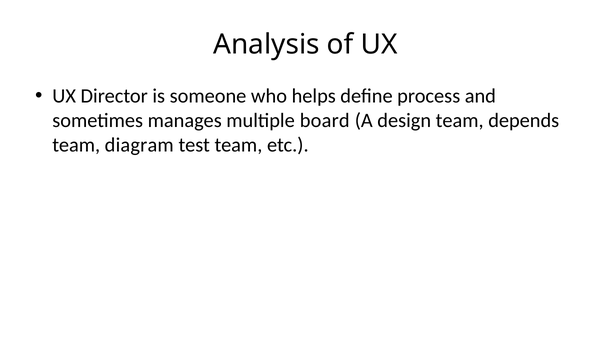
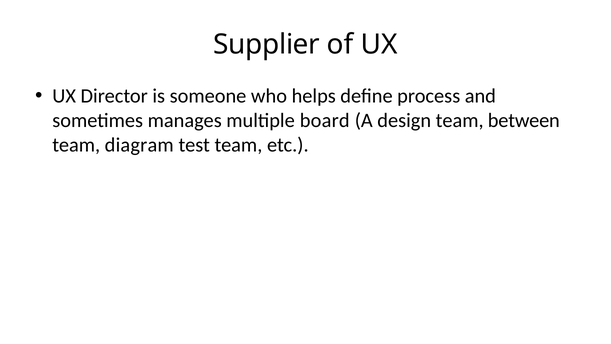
Analysis: Analysis -> Supplier (267, 44)
depends: depends -> between (524, 121)
